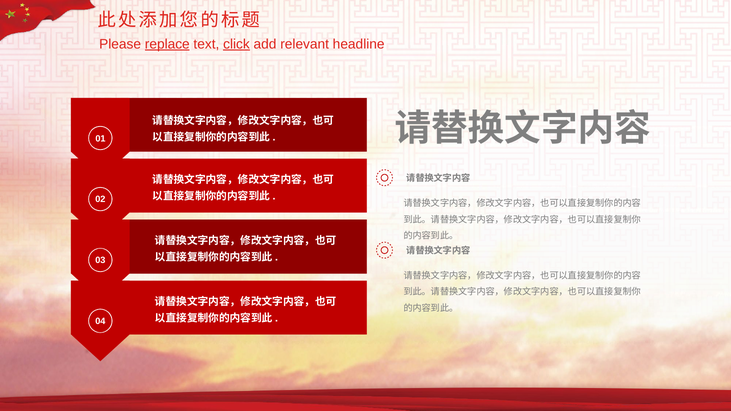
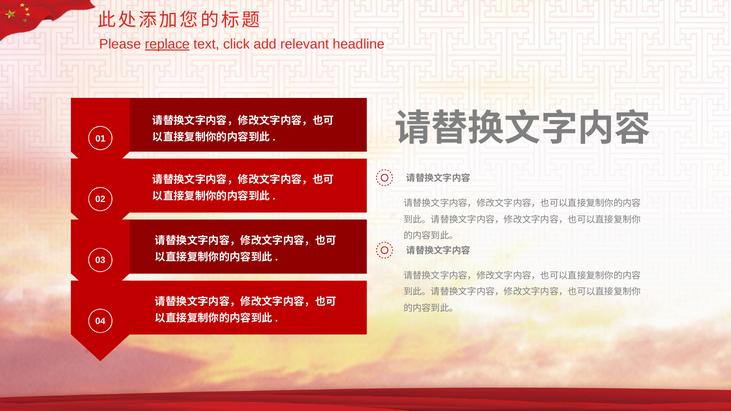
click underline: present -> none (237, 44)
